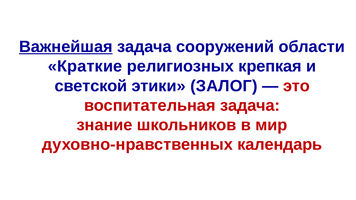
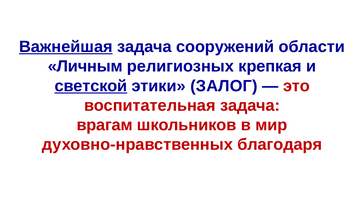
Краткие: Краткие -> Личным (85, 66)
светской underline: none -> present (91, 86)
знание: знание -> врагам (105, 125)
календарь: календарь -> благодаря (280, 145)
